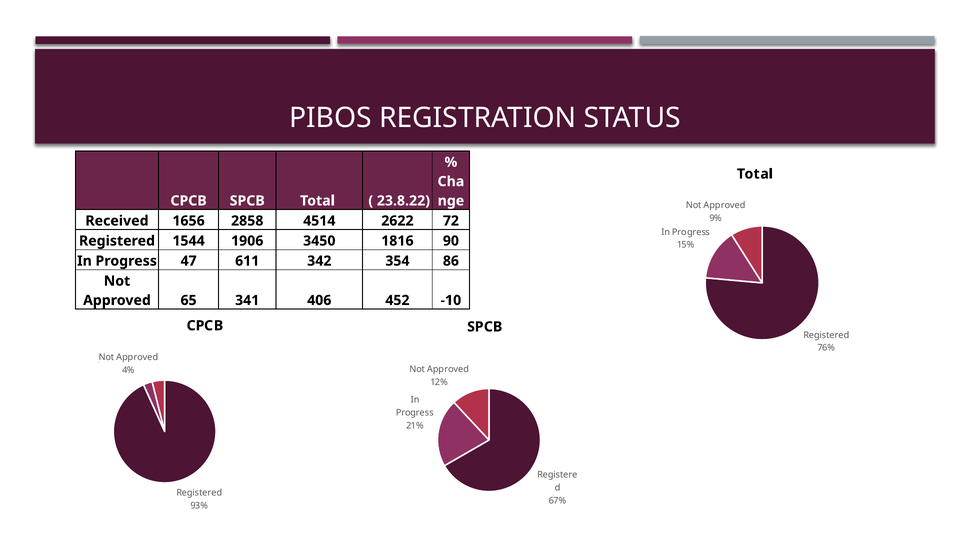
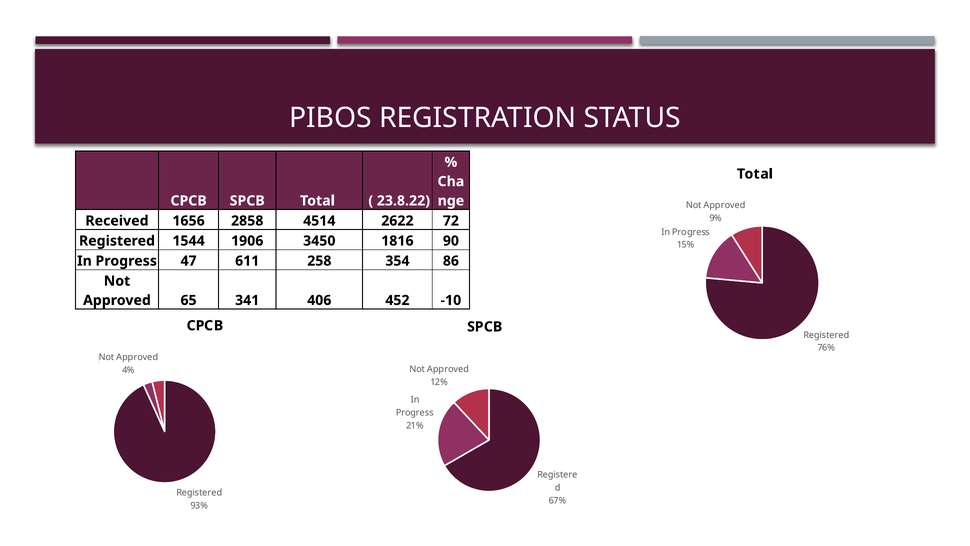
342: 342 -> 258 (319, 261)
